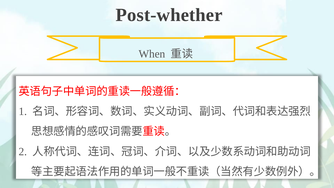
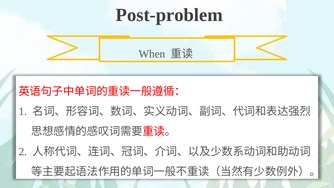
Post-whether: Post-whether -> Post-problem (169, 15)
